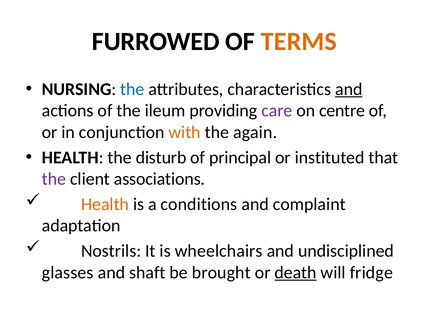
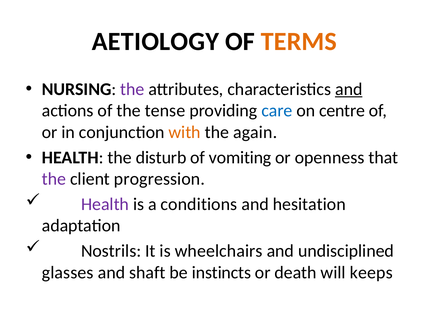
FURROWED: FURROWED -> AETIOLOGY (155, 42)
the colour: blue -> purple (132, 89)
ileum: ileum -> tense (165, 111)
care colour: purple -> blue (277, 111)
principal: principal -> vomiting (240, 157)
instituted: instituted -> openness (330, 157)
associations: associations -> progression (159, 179)
Health colour: orange -> purple (105, 204)
complaint: complaint -> hesitation (309, 204)
brought: brought -> instincts (221, 272)
death underline: present -> none (296, 272)
fridge: fridge -> keeps (371, 272)
